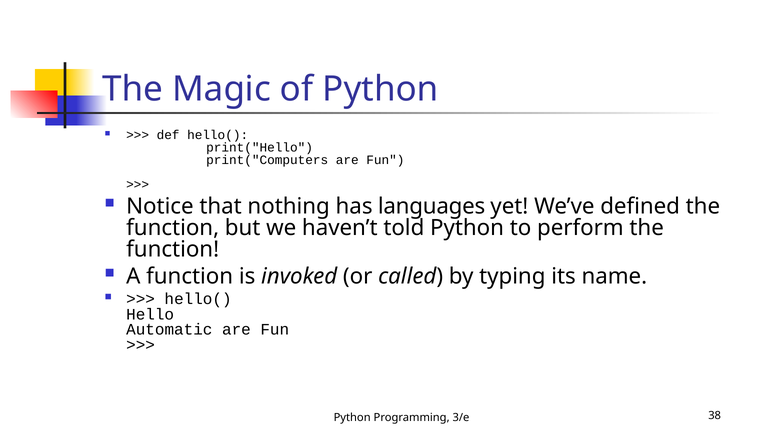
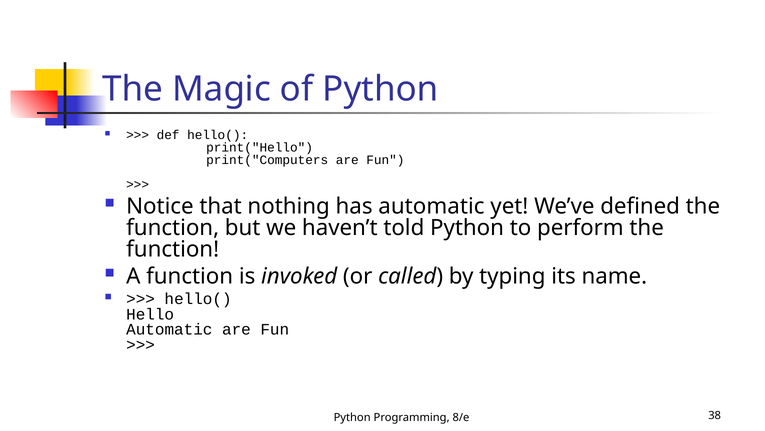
has languages: languages -> automatic (431, 206)
3/e: 3/e -> 8/e (461, 417)
